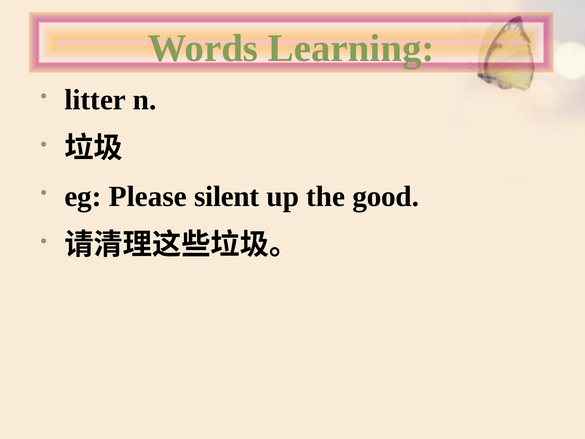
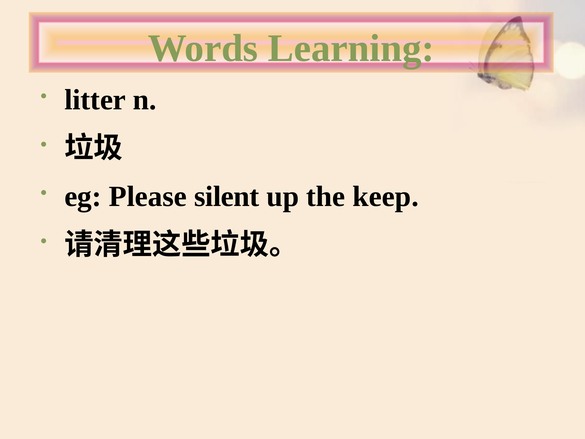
good: good -> keep (386, 196)
